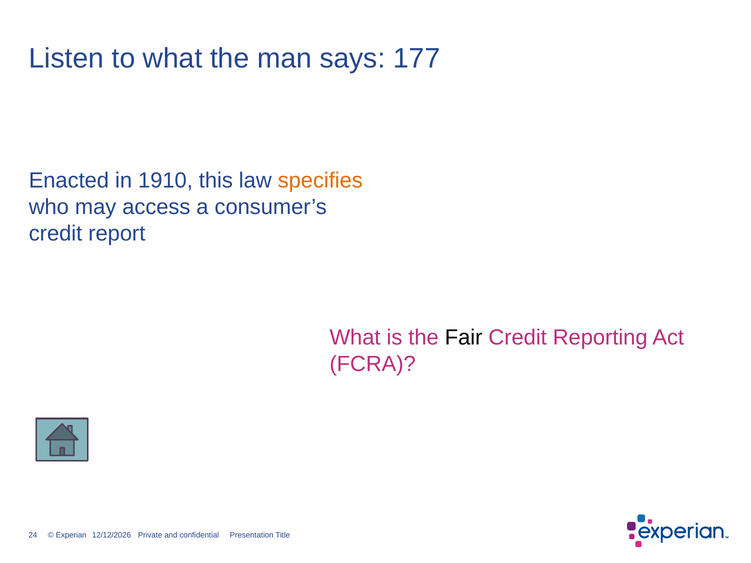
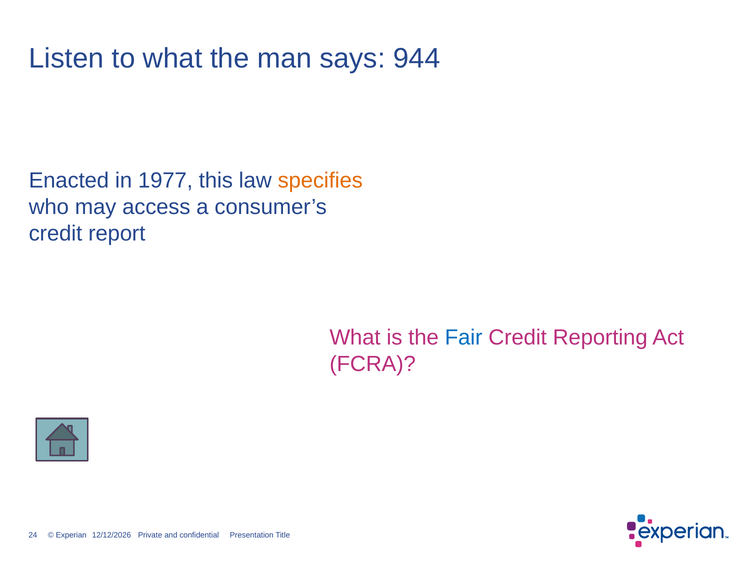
177: 177 -> 944 (417, 58)
1910: 1910 -> 1977 (165, 181)
Fair colour: black -> blue (464, 338)
